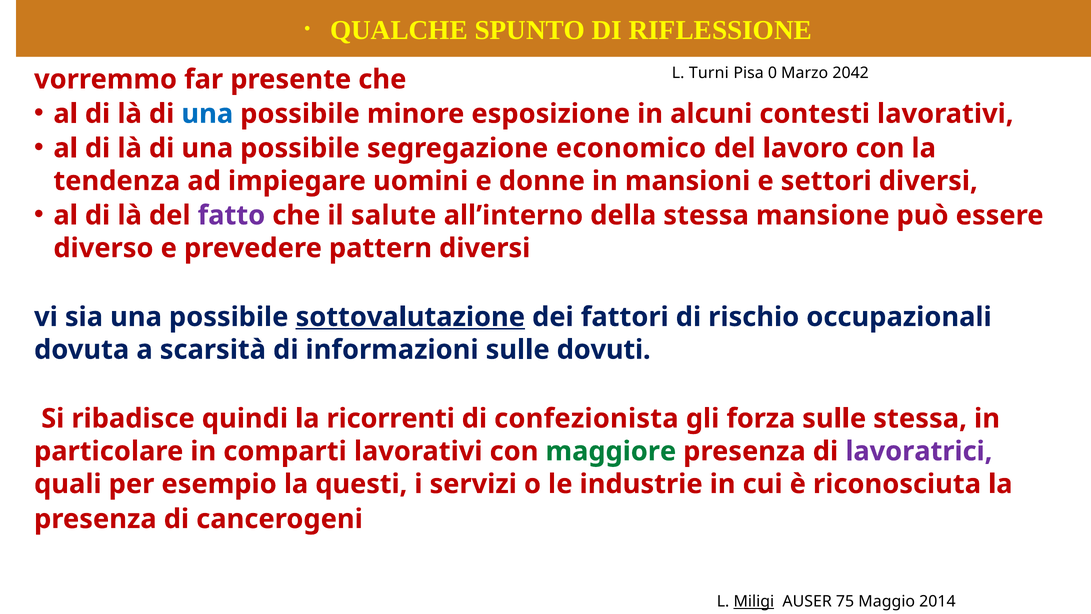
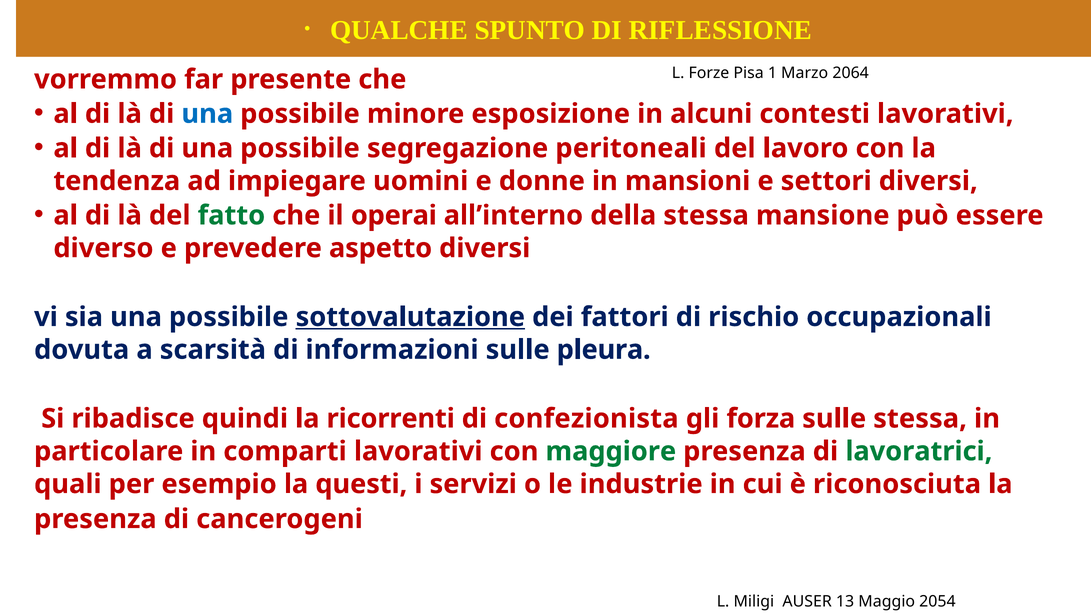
Turni: Turni -> Forze (709, 73)
0: 0 -> 1 (772, 73)
2042: 2042 -> 2064 (851, 73)
economico: economico -> peritoneali (631, 148)
fatto colour: purple -> green (231, 215)
salute: salute -> operai (394, 215)
pattern: pattern -> aspetto (381, 248)
dovuti: dovuti -> pleura (604, 350)
lavoratrici colour: purple -> green (919, 451)
Miligi underline: present -> none (754, 601)
75: 75 -> 13 (845, 601)
2014: 2014 -> 2054 (937, 601)
